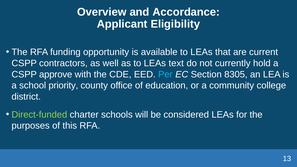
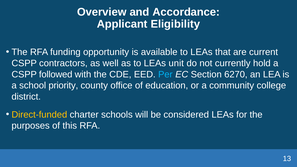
text: text -> unit (176, 63)
approve: approve -> followed (56, 74)
8305: 8305 -> 6270 (236, 74)
Direct-funded colour: light green -> yellow (39, 115)
